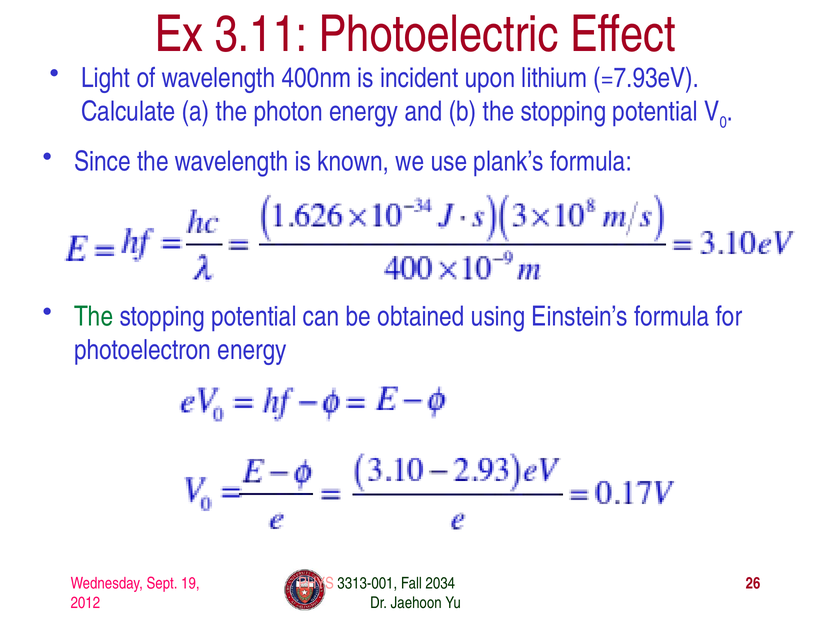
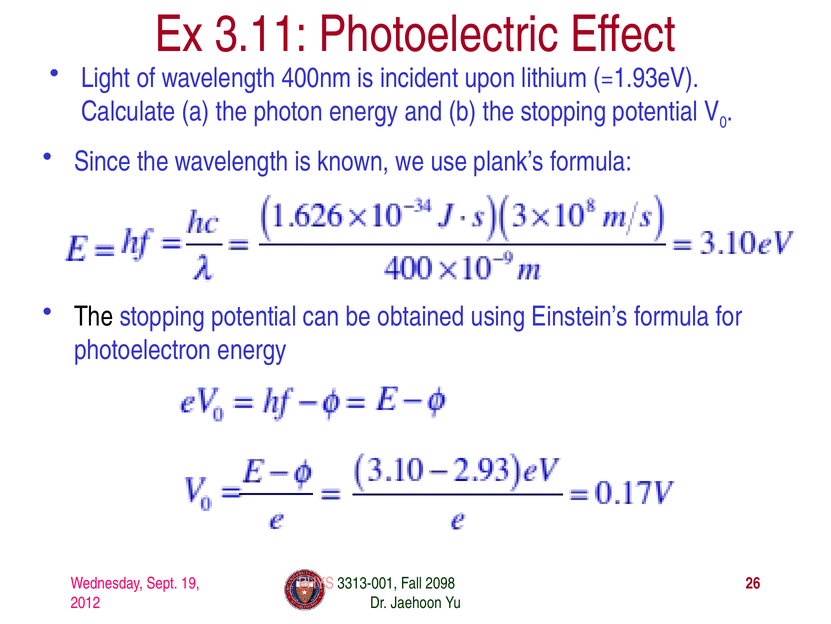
=7.93eV: =7.93eV -> =1.93eV (646, 78)
The colour: green -> black (94, 316)
2034: 2034 -> 2098 (440, 583)
